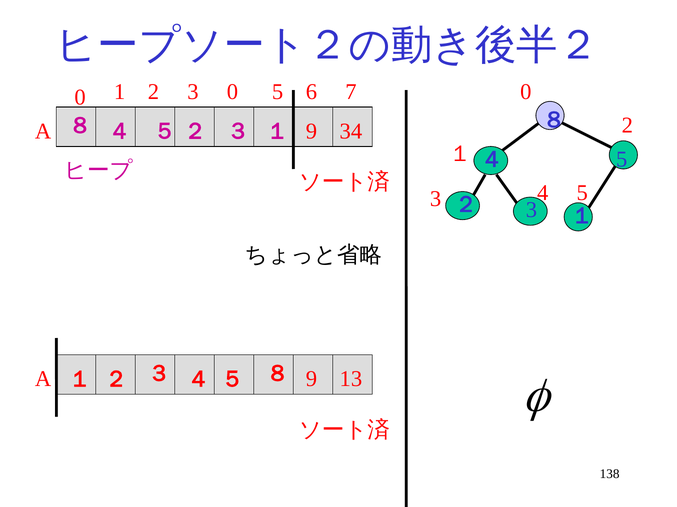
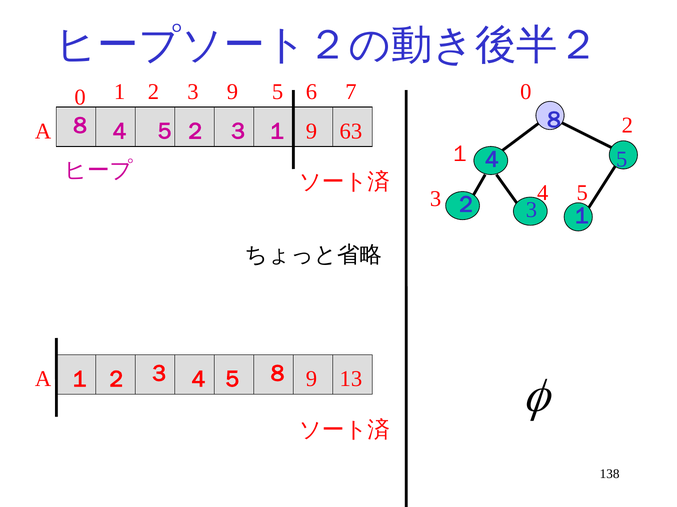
3 0: 0 -> 9 (232, 92)
34: 34 -> 63 (351, 131)
